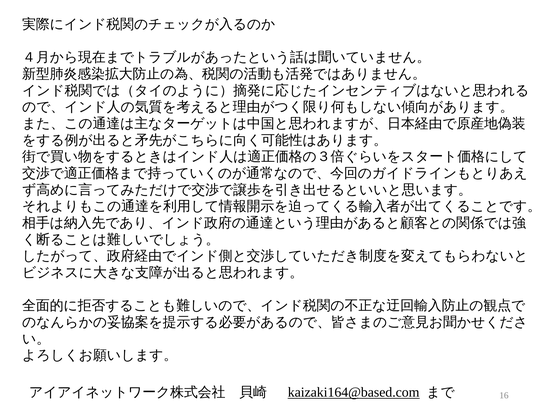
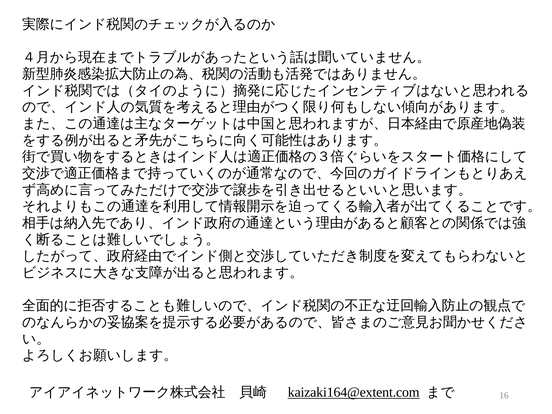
kaizaki164@based.com: kaizaki164@based.com -> kaizaki164@extent.com (354, 392)
